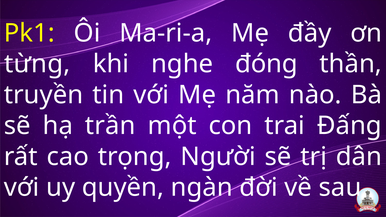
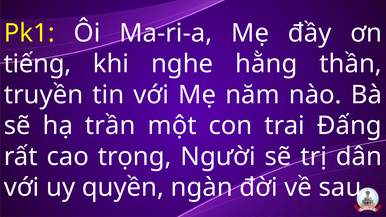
từng: từng -> tiếng (37, 64)
đóng: đóng -> hằng (266, 64)
